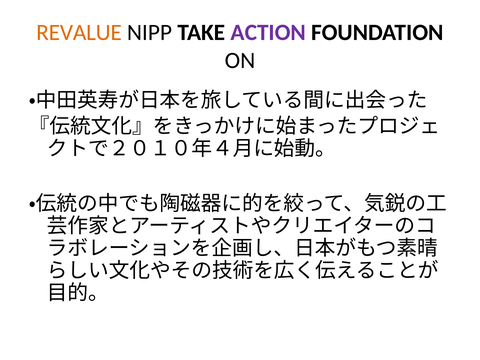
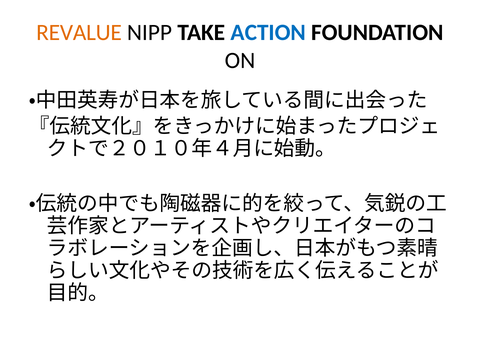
ACTION colour: purple -> blue (268, 32)
